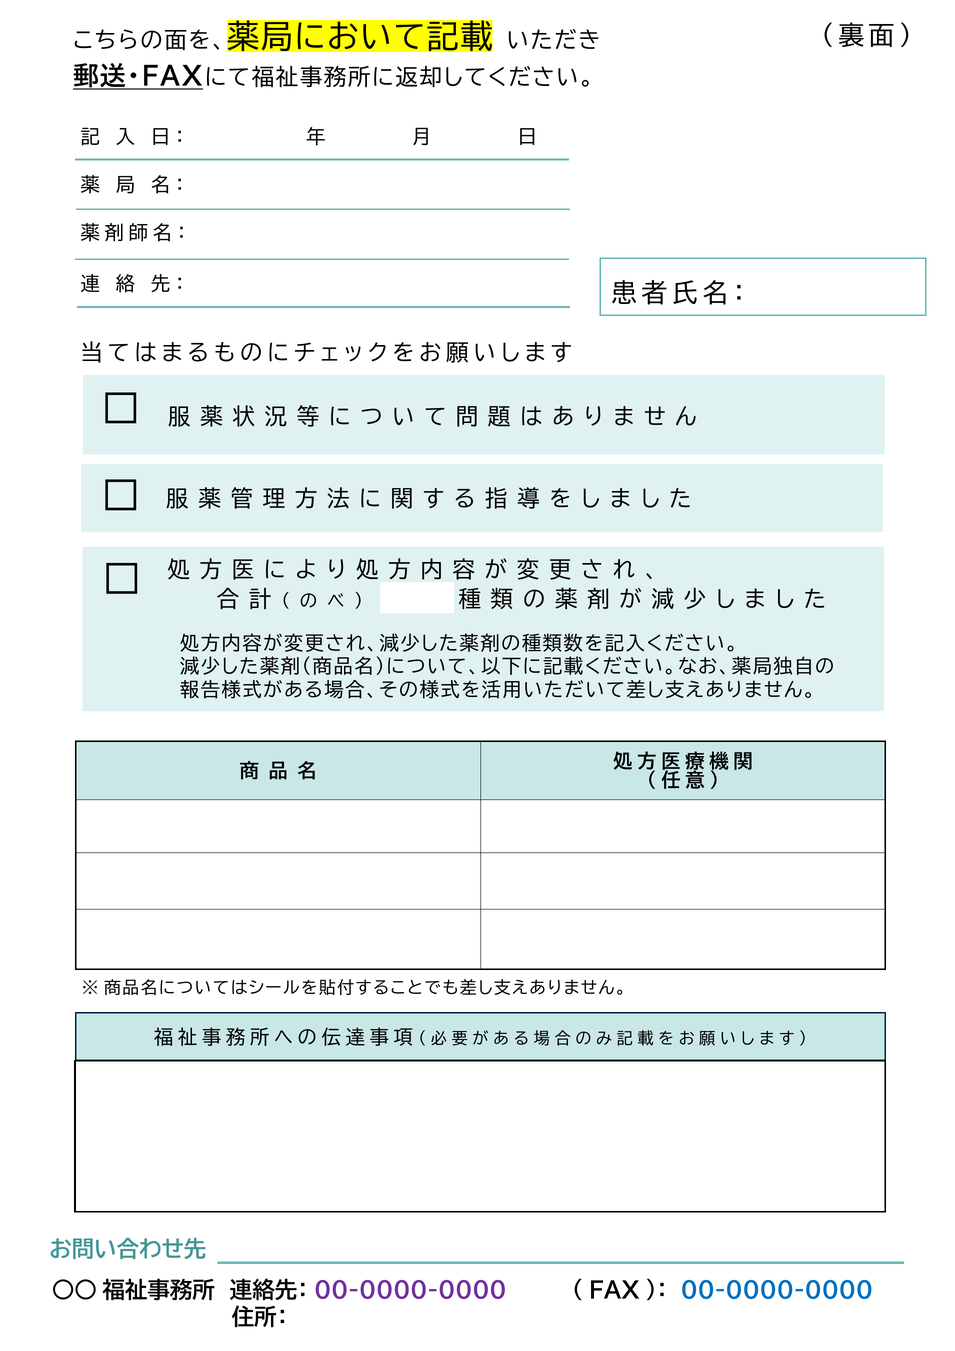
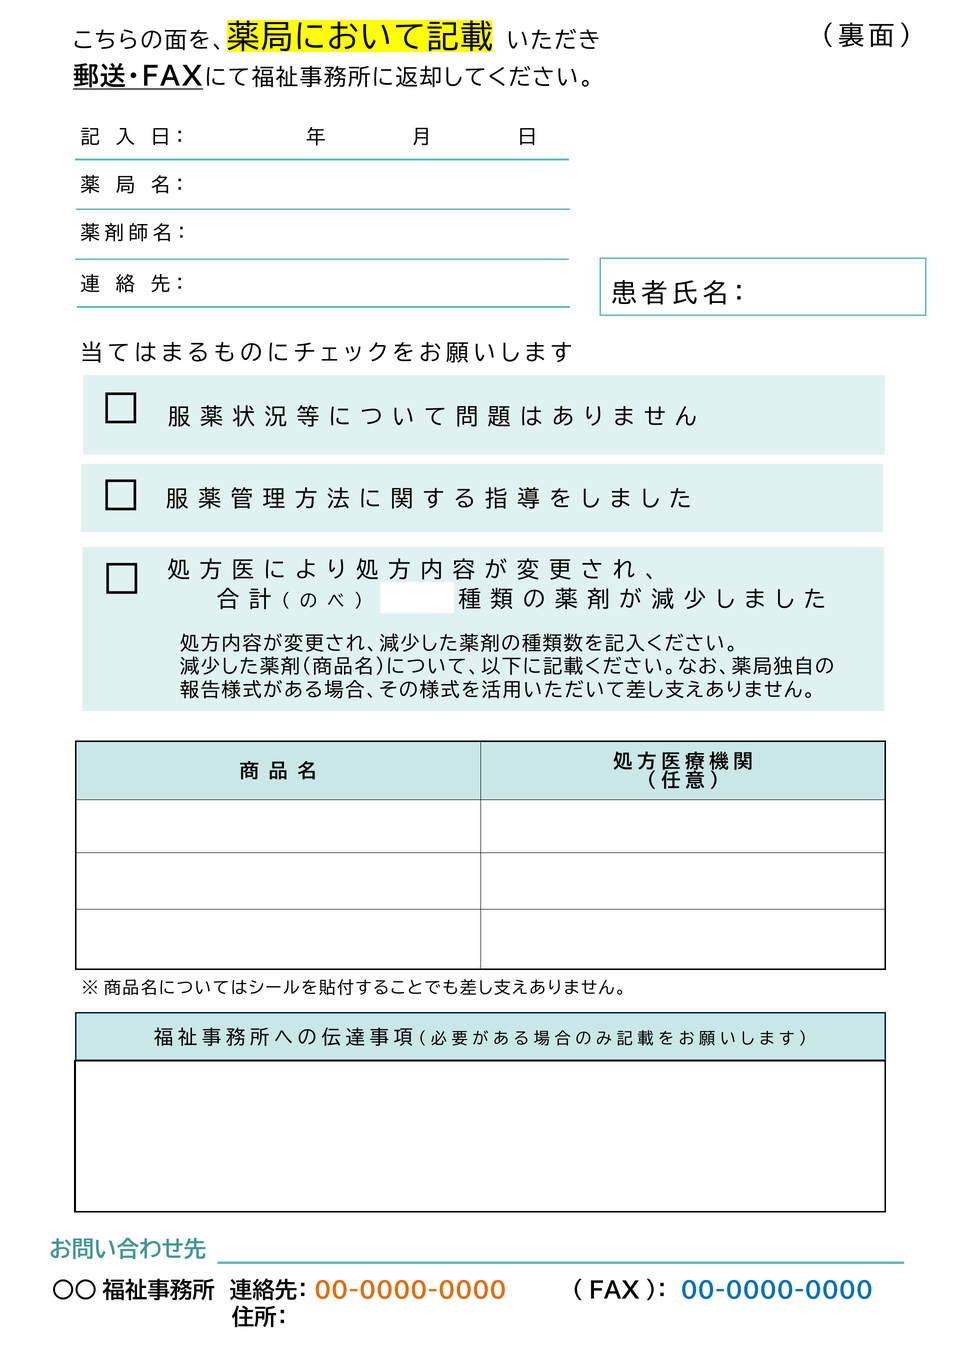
00-0000-0000 colour: purple -> orange (410, 1291)
